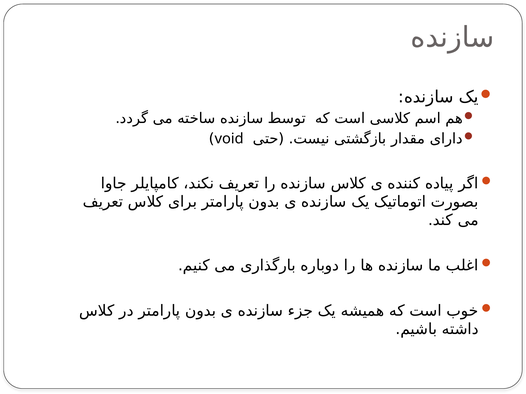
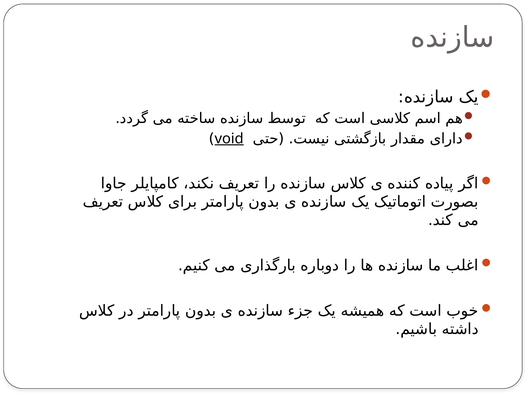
void underline: none -> present (229, 139)
